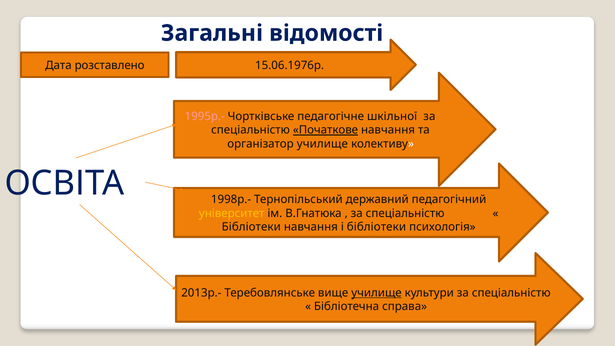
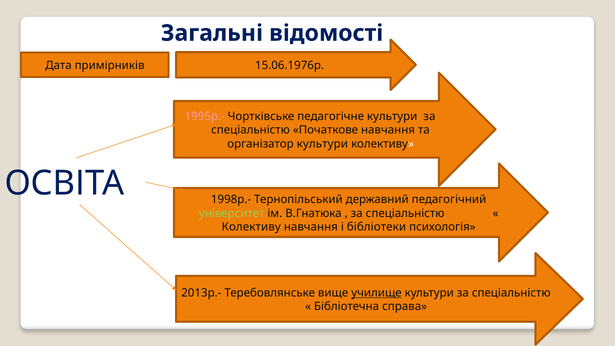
розставлено: розставлено -> примірників (110, 66)
педагогічне шкільної: шкільної -> культури (392, 116)
Початкове underline: present -> none (325, 130)
організатор училище: училище -> культури (322, 144)
університет colour: yellow -> light green (232, 213)
Бібліотеки: Бібліотеки -> Колективу (251, 227)
